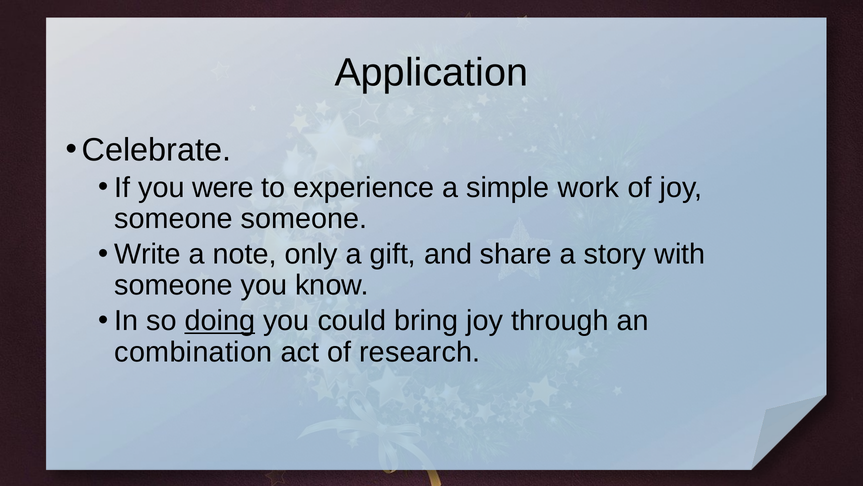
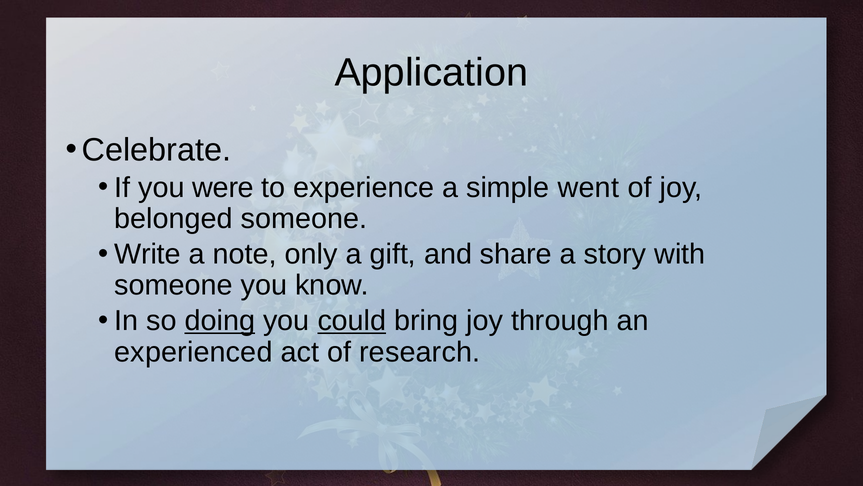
work: work -> went (588, 187)
someone: someone -> belonged (173, 218)
could underline: none -> present (352, 321)
combination: combination -> experienced (193, 352)
